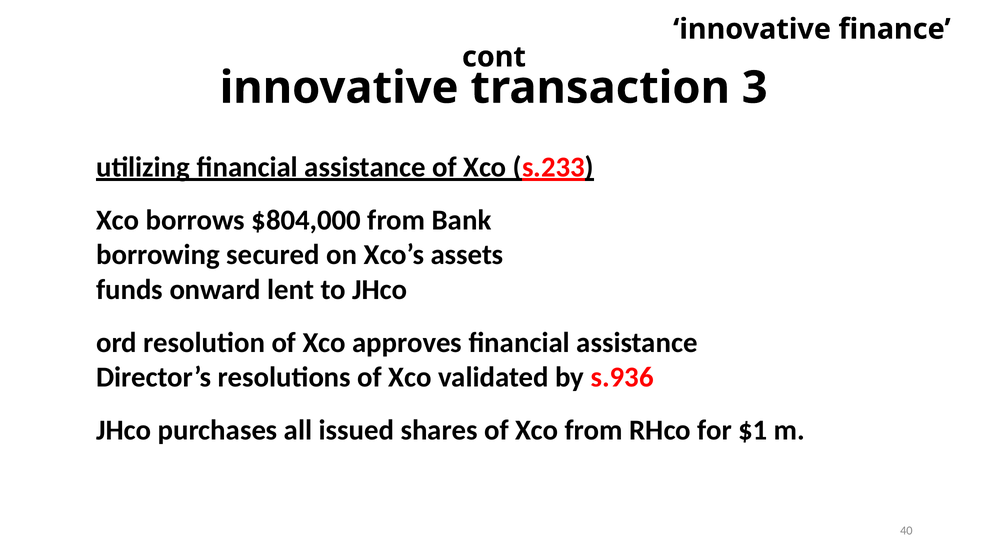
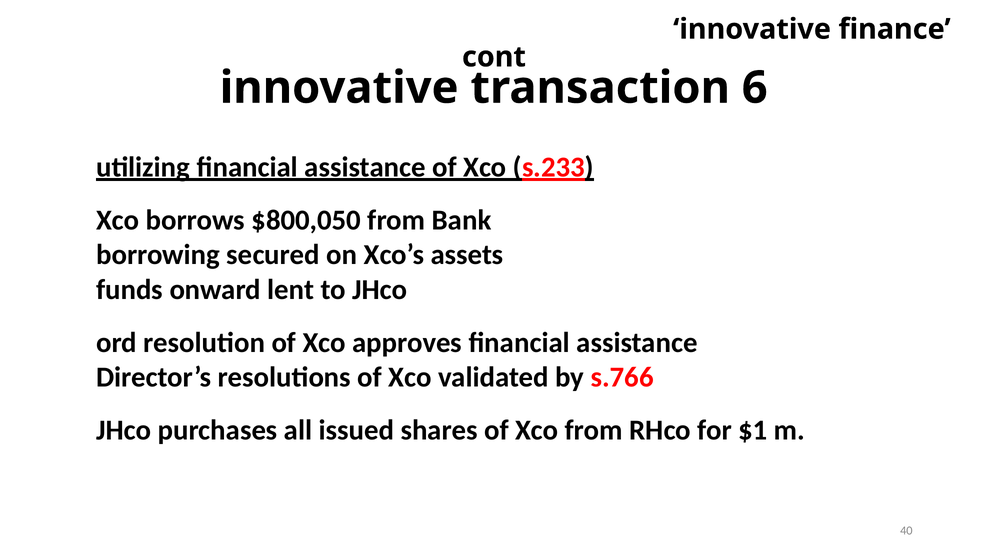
3: 3 -> 6 (755, 88)
$804,000: $804,000 -> $800,050 (306, 220)
s.936: s.936 -> s.766 (622, 377)
